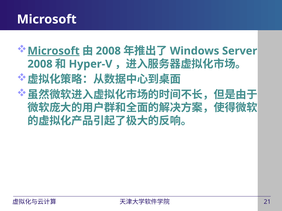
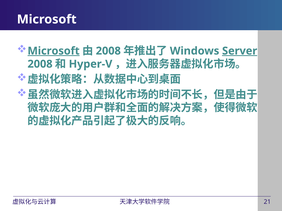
Server underline: none -> present (240, 51)
